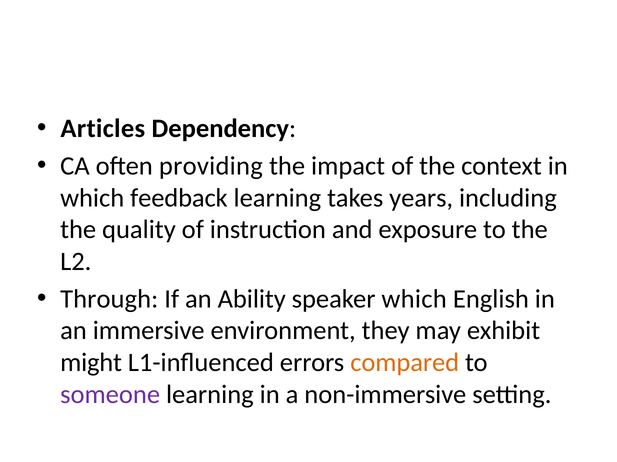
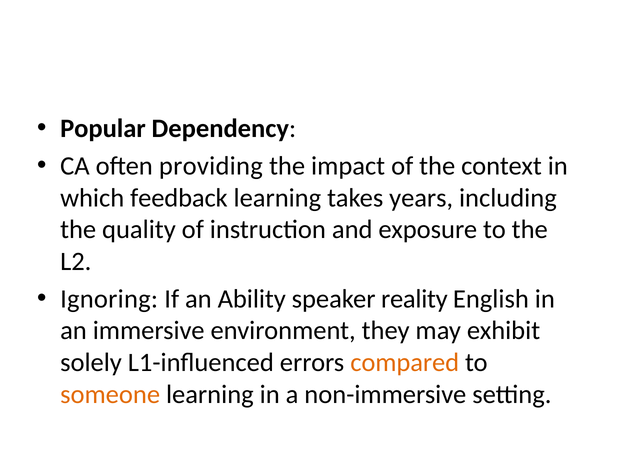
Articles: Articles -> Popular (103, 129)
Through: Through -> Ignoring (109, 299)
speaker which: which -> reality (414, 299)
might: might -> solely (91, 363)
someone colour: purple -> orange (110, 395)
